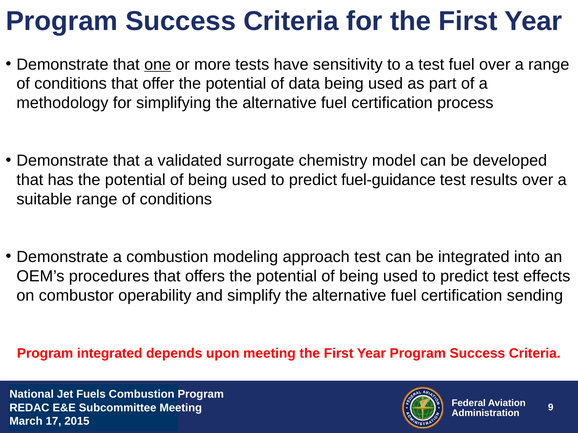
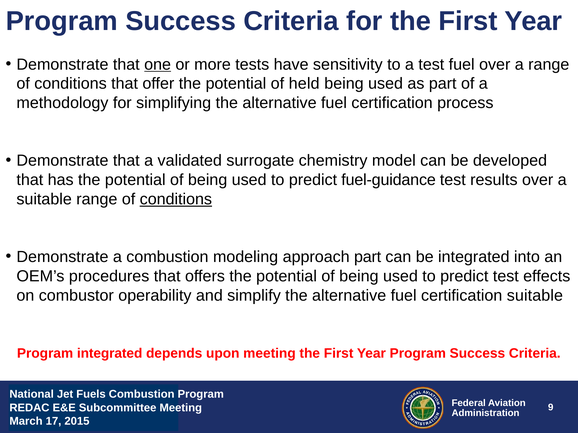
data: data -> held (304, 84)
conditions underline: none -> present (176, 199)
approach test: test -> part (368, 257)
certification sending: sending -> suitable (535, 296)
